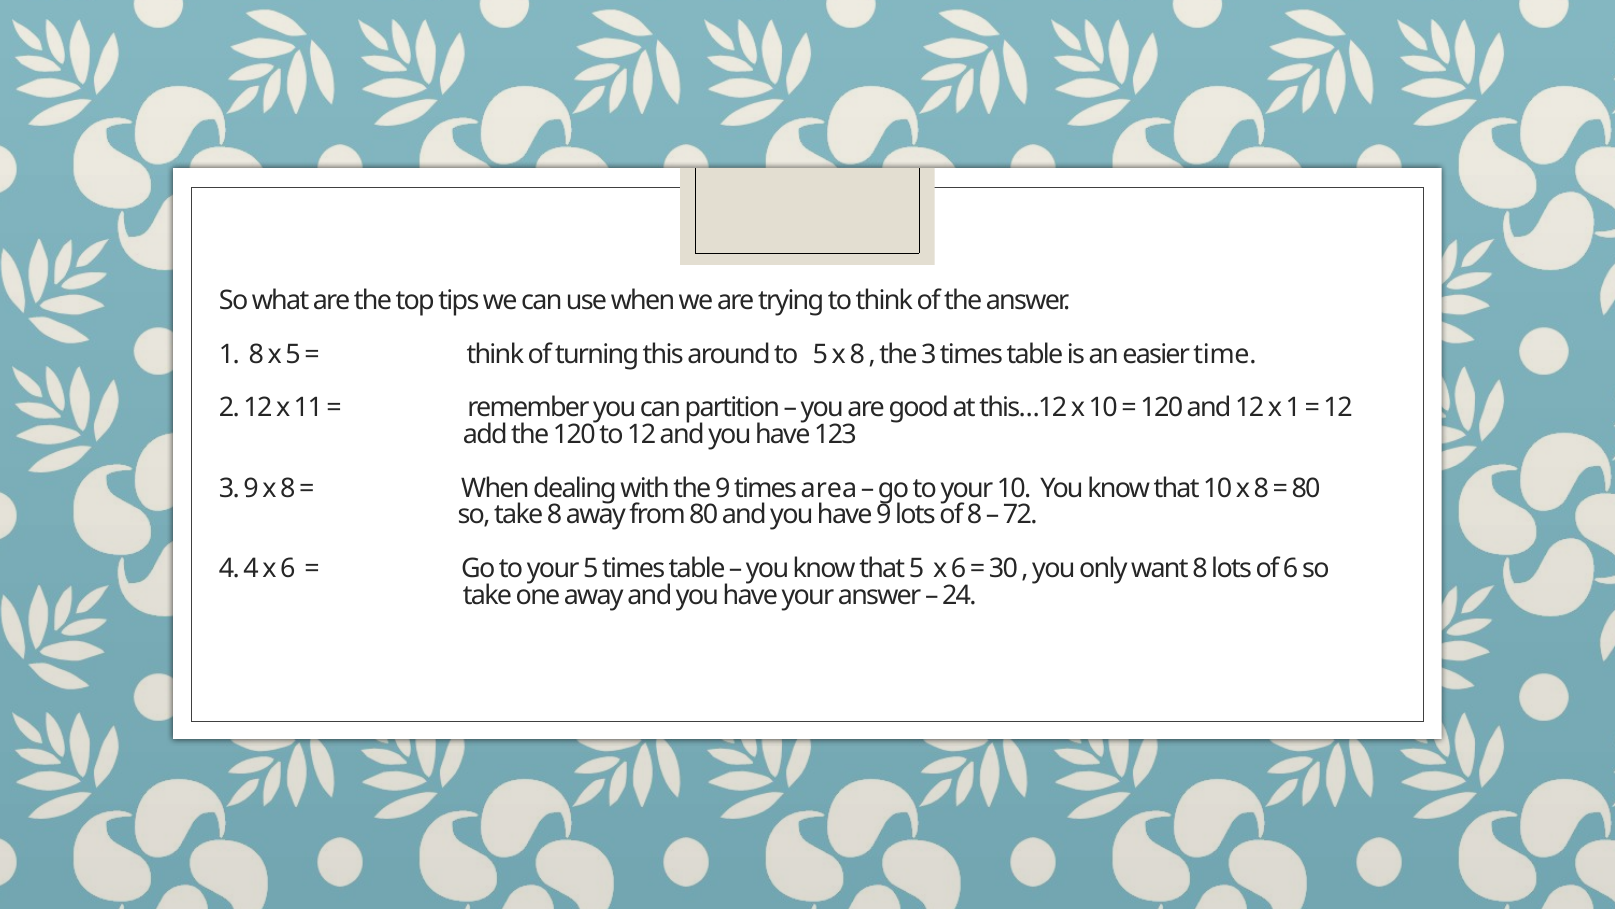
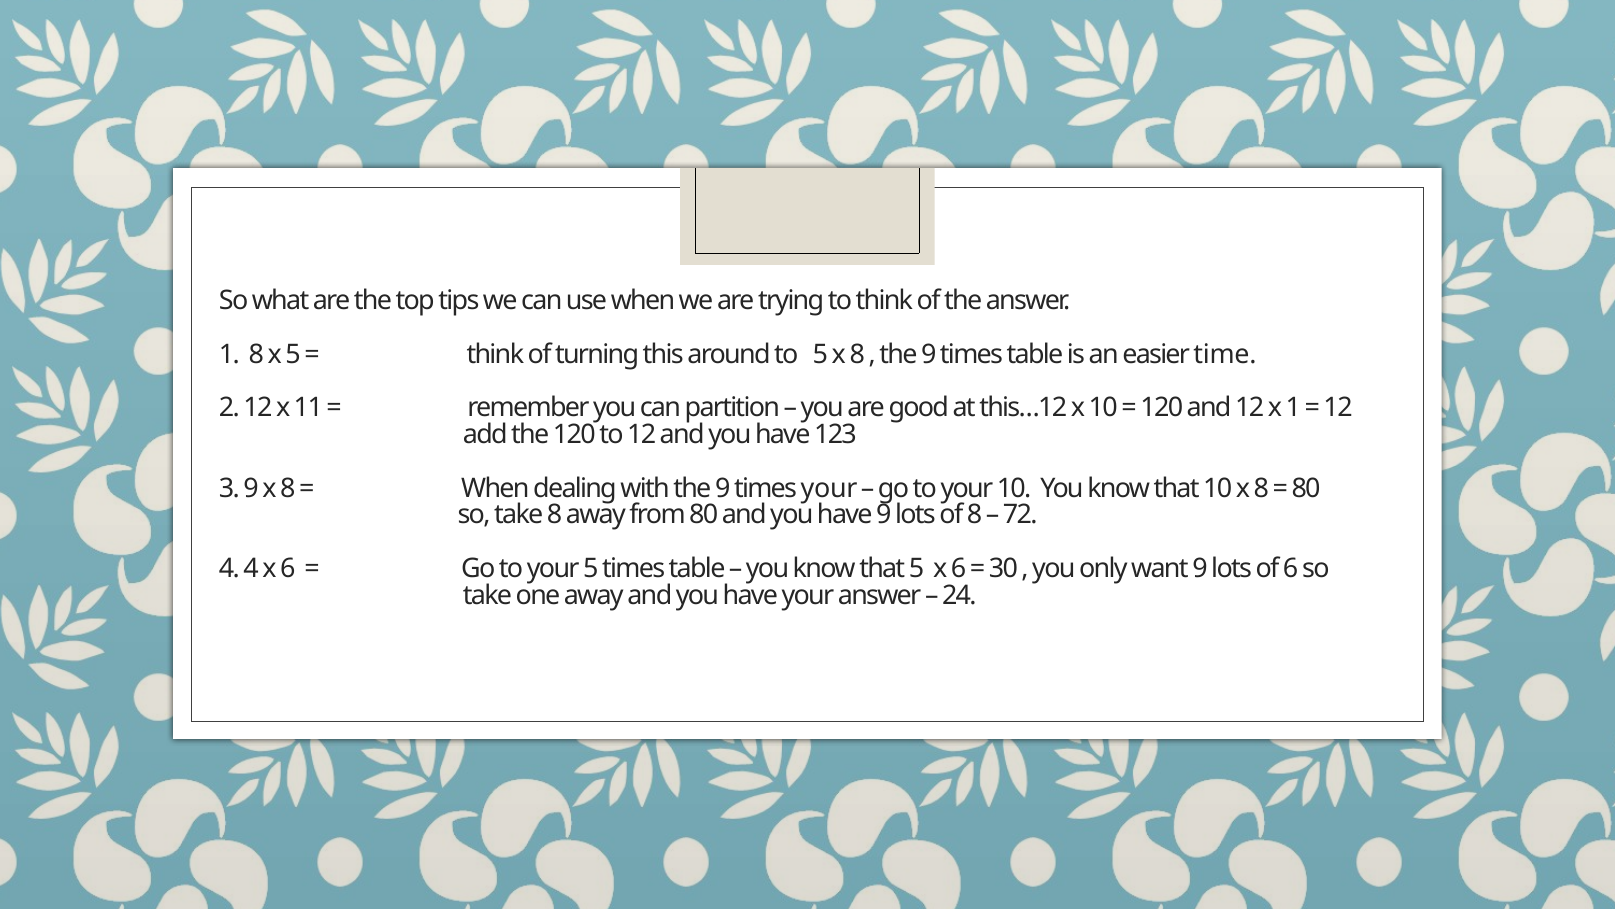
3: 3 -> 9 (929, 354)
times area: area -> your (829, 488)
want 8: 8 -> 9 (1200, 568)
